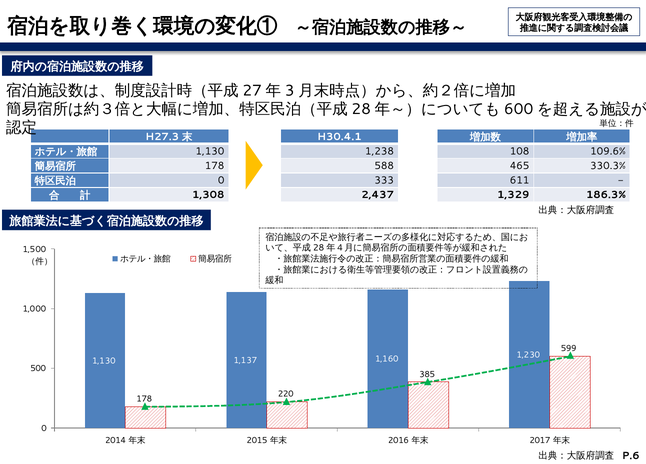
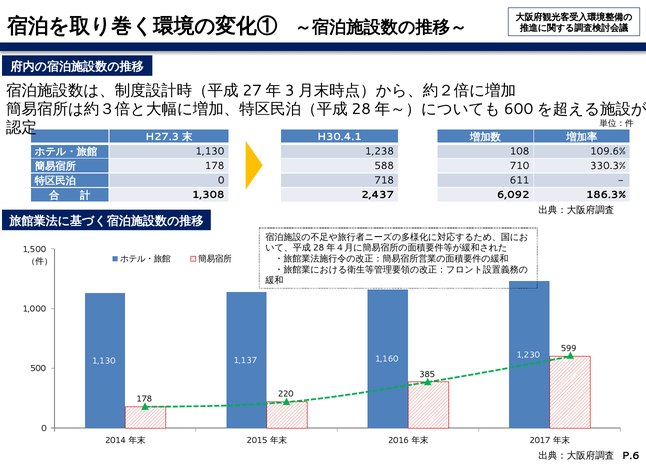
465: 465 -> 710 (520, 166)
333: 333 -> 718 (384, 181)
1,329: 1,329 -> 6,092 (513, 195)
